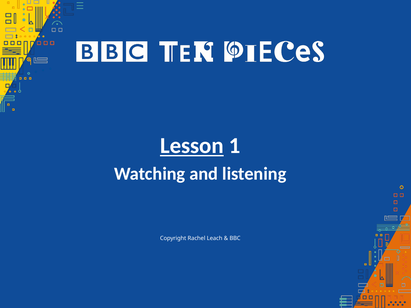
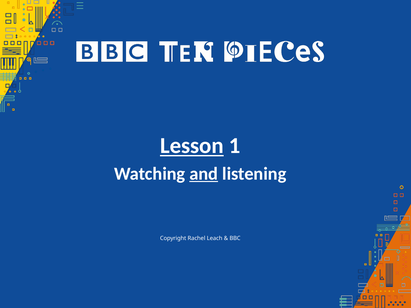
and underline: none -> present (204, 174)
